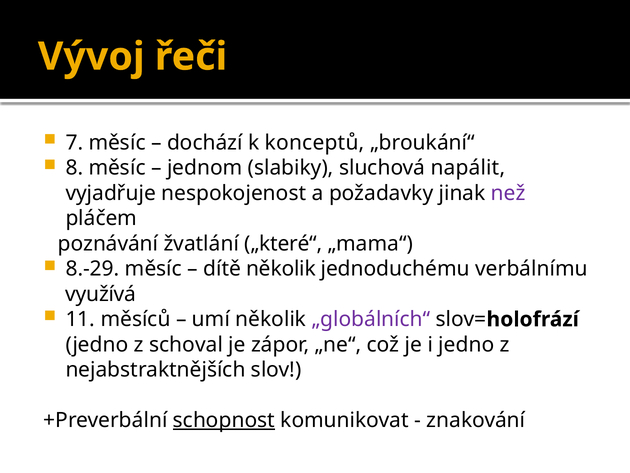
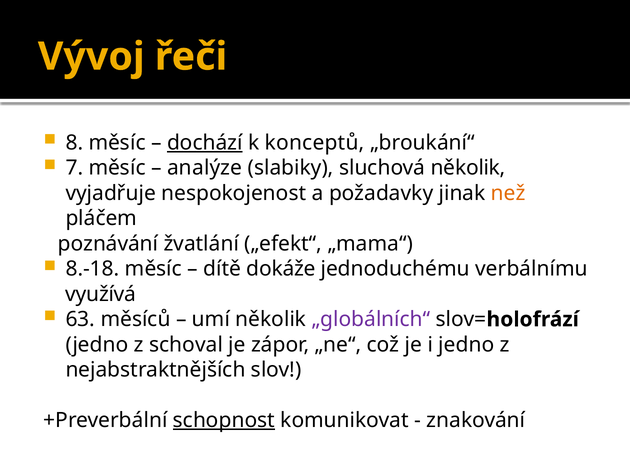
7: 7 -> 8 (74, 143)
dochází underline: none -> present (205, 143)
8: 8 -> 7 (74, 168)
jednom: jednom -> analýze (205, 168)
sluchová napálit: napálit -> několik (468, 168)
než colour: purple -> orange (508, 193)
„které“: „které“ -> „efekt“ (283, 243)
8.-29: 8.-29 -> 8.-18 (93, 269)
dítě několik: několik -> dokáže (281, 269)
11: 11 -> 63 (80, 319)
